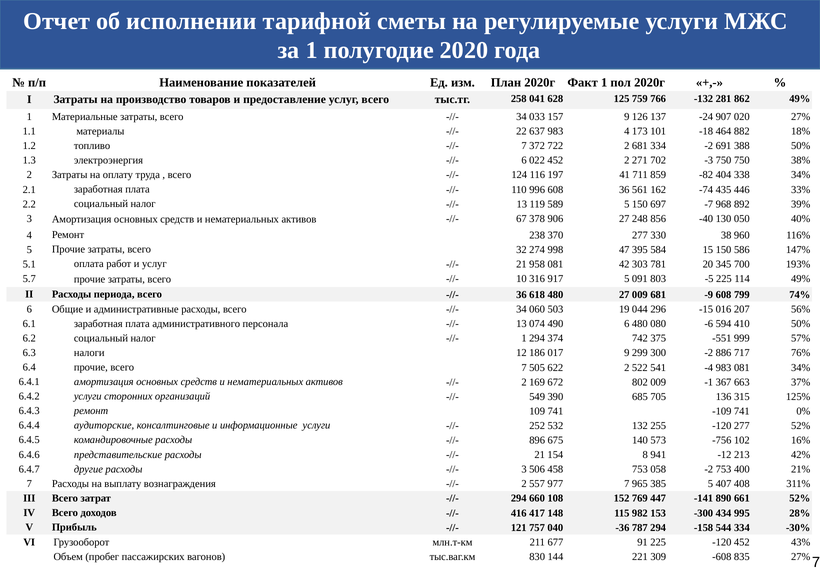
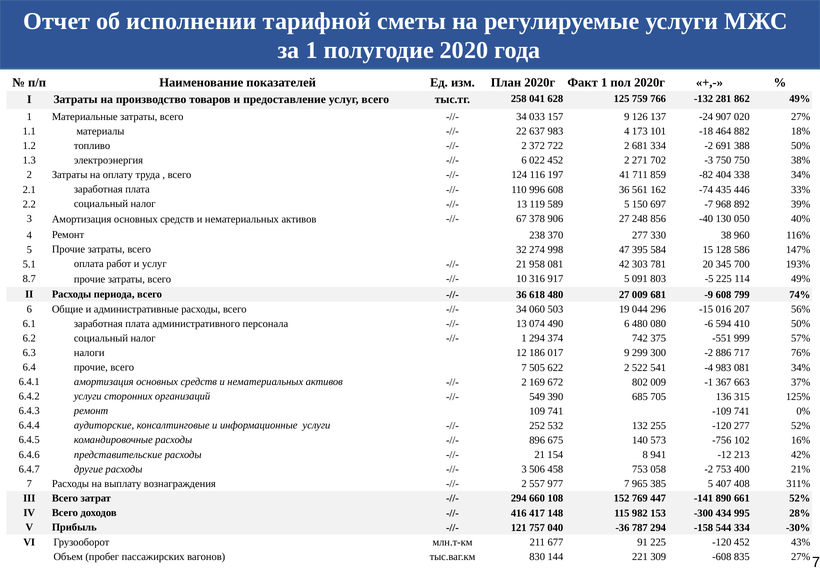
7: 7 -> 2 (524, 146)
15 150: 150 -> 128 (724, 250)
5.7: 5.7 -> 8.7 (29, 279)
